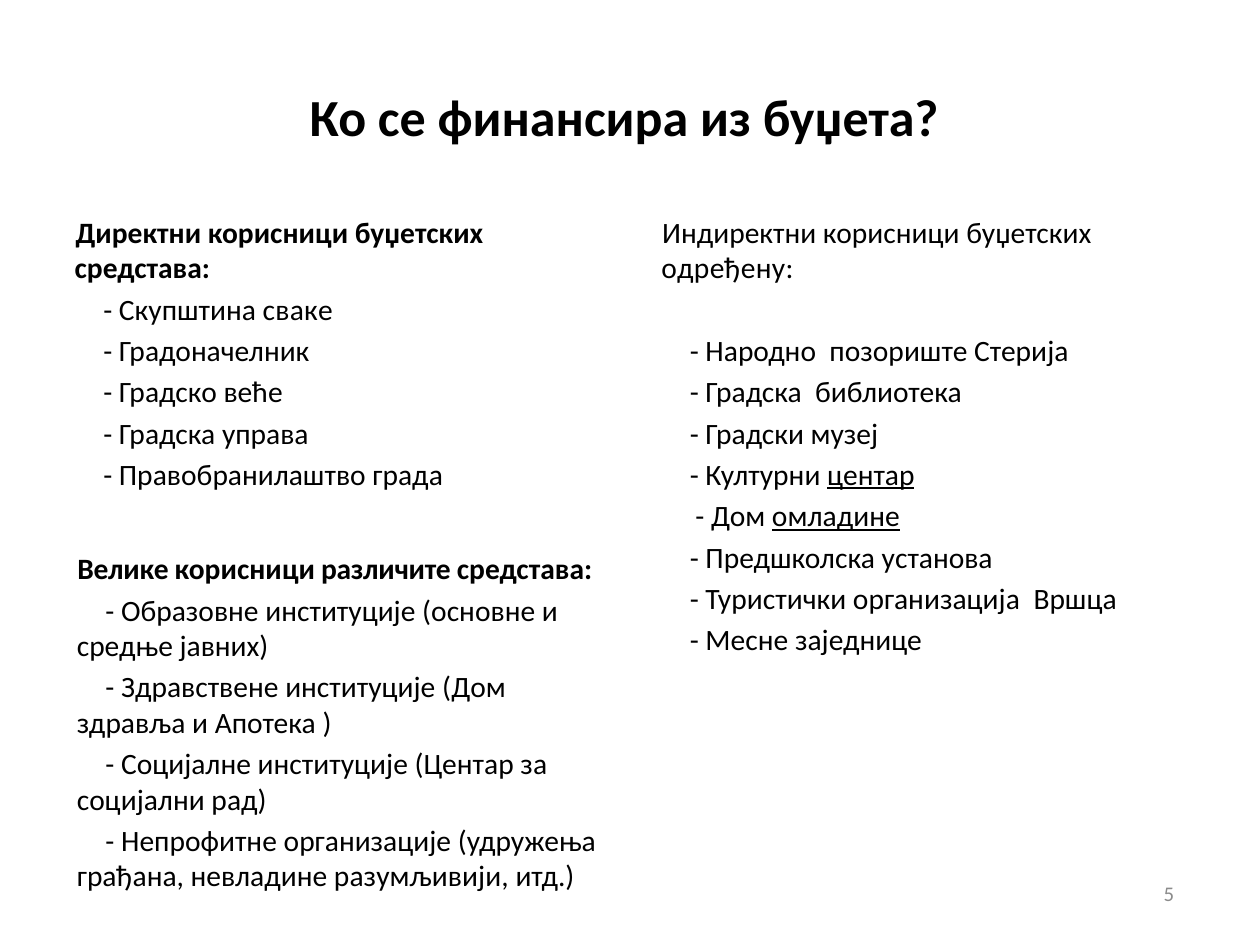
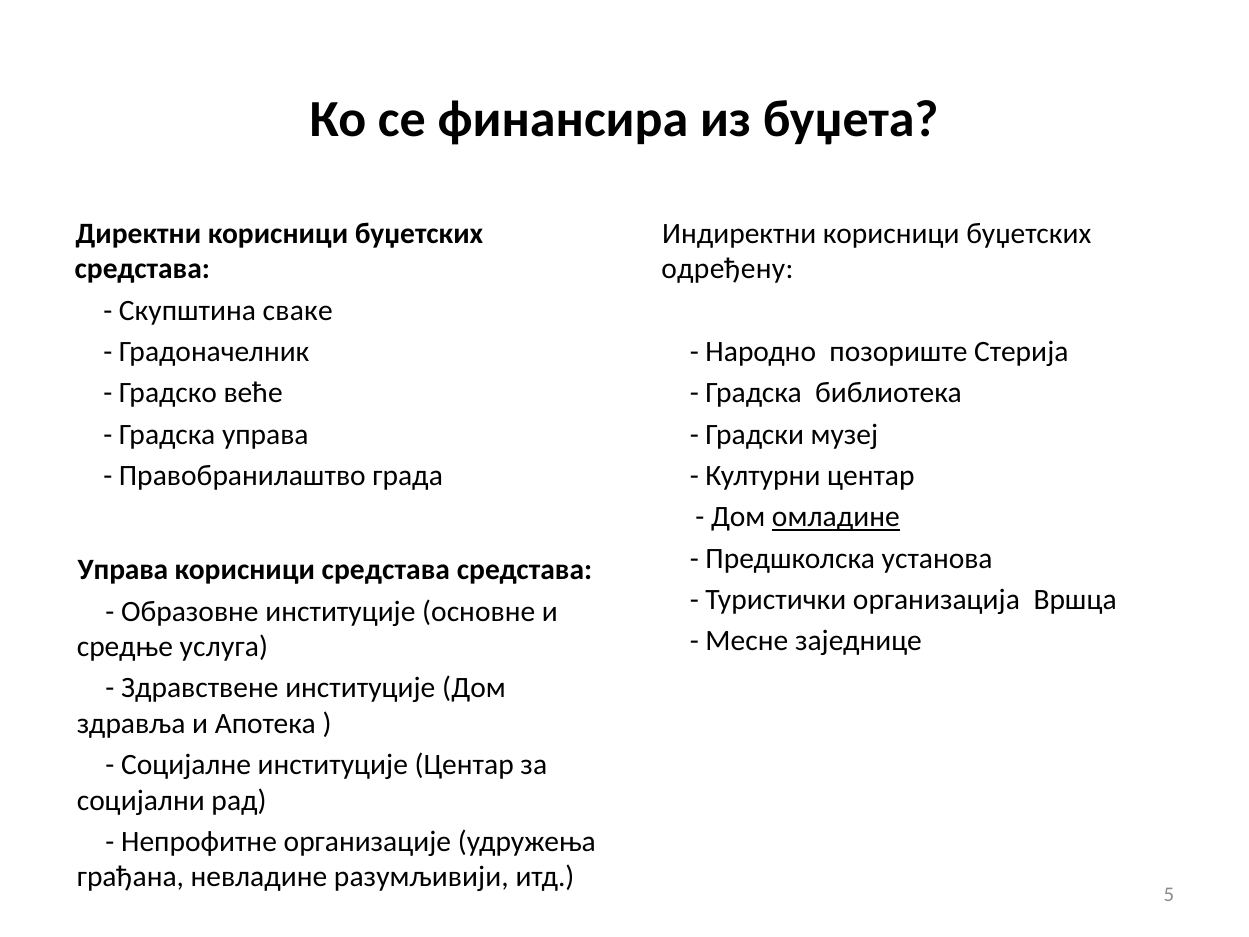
центар underline: present -> none (871, 476)
Велике: Велике -> Управа (123, 570)
корисници различите: различите -> средстава (386, 570)
јавних: јавних -> услуга (224, 647)
